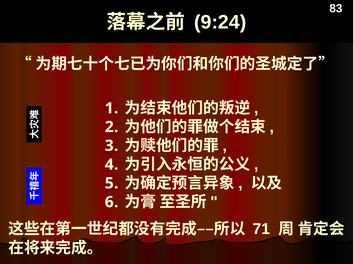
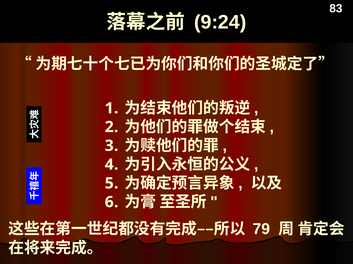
71: 71 -> 79 (261, 230)
